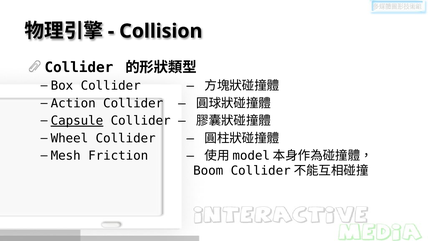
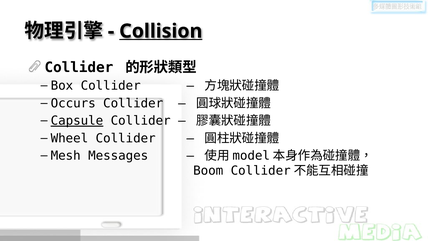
Collision underline: none -> present (161, 31)
Action: Action -> Occurs (73, 103)
Friction: Friction -> Messages (118, 156)
